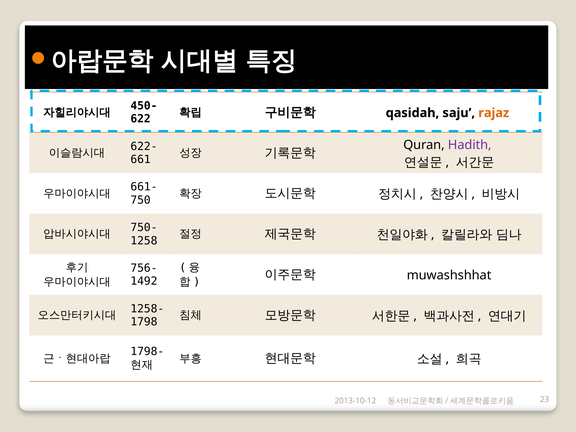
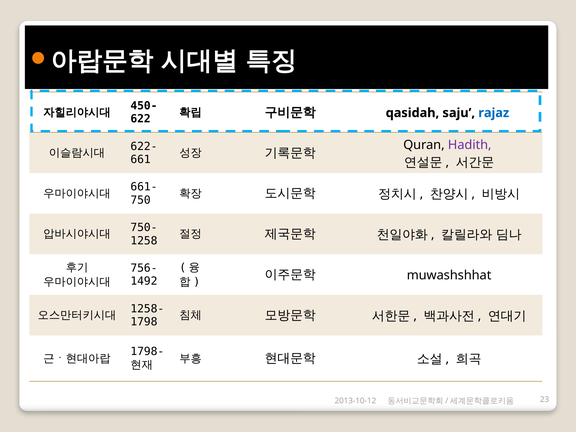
rajaz colour: orange -> blue (494, 113)
